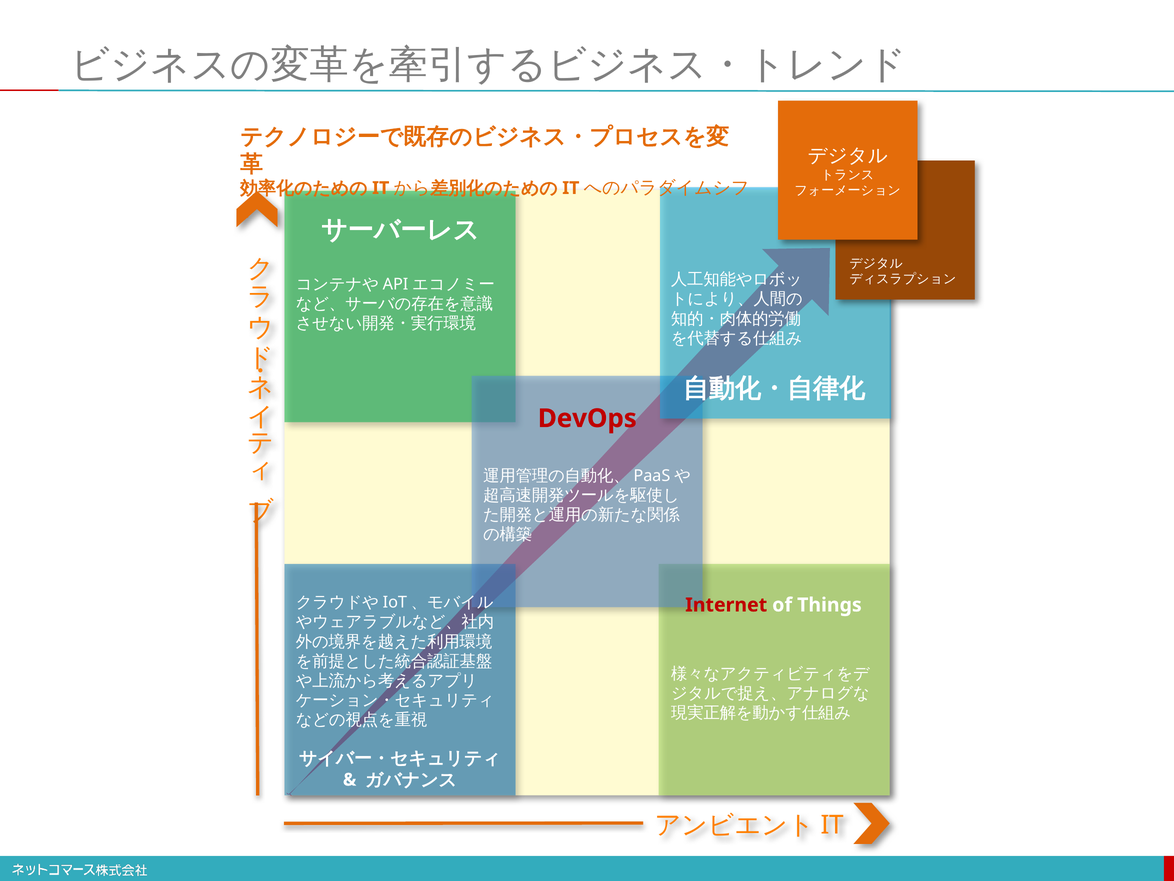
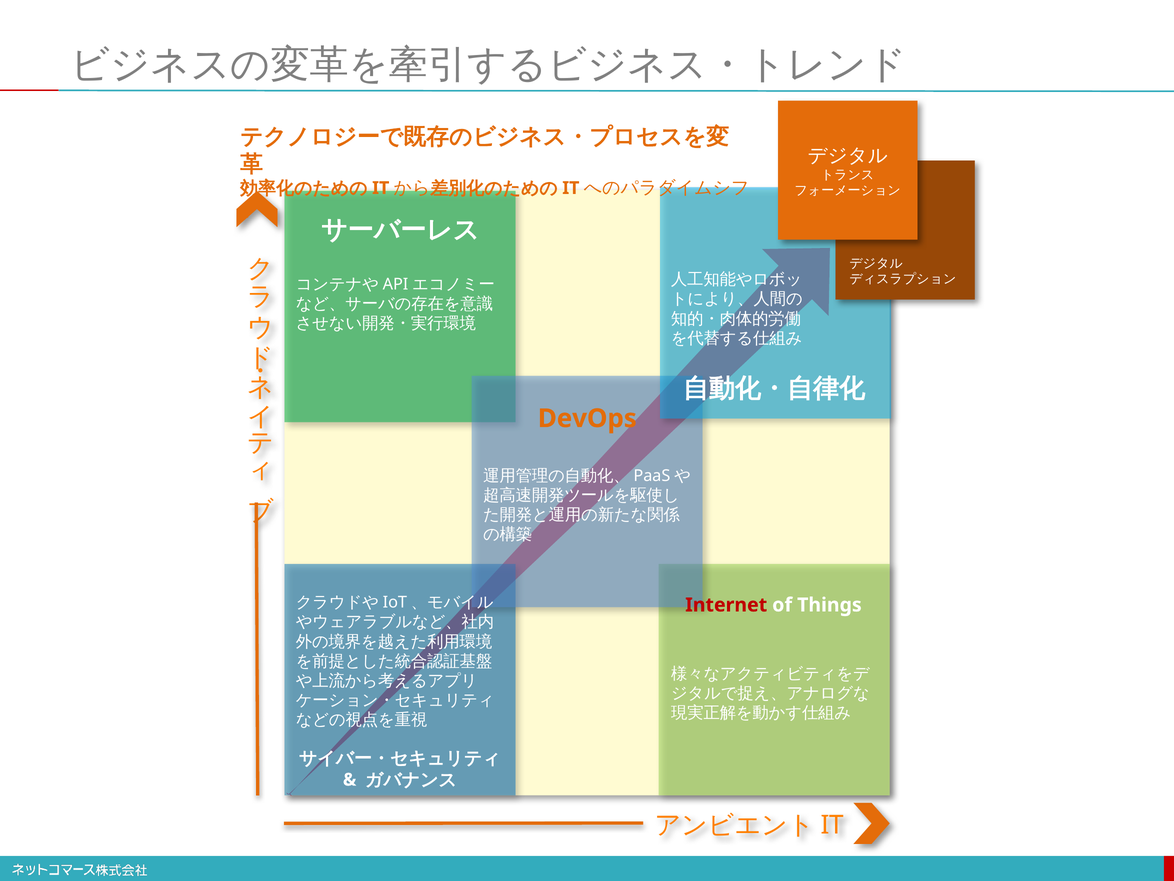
DevOps colour: red -> orange (587, 418)
